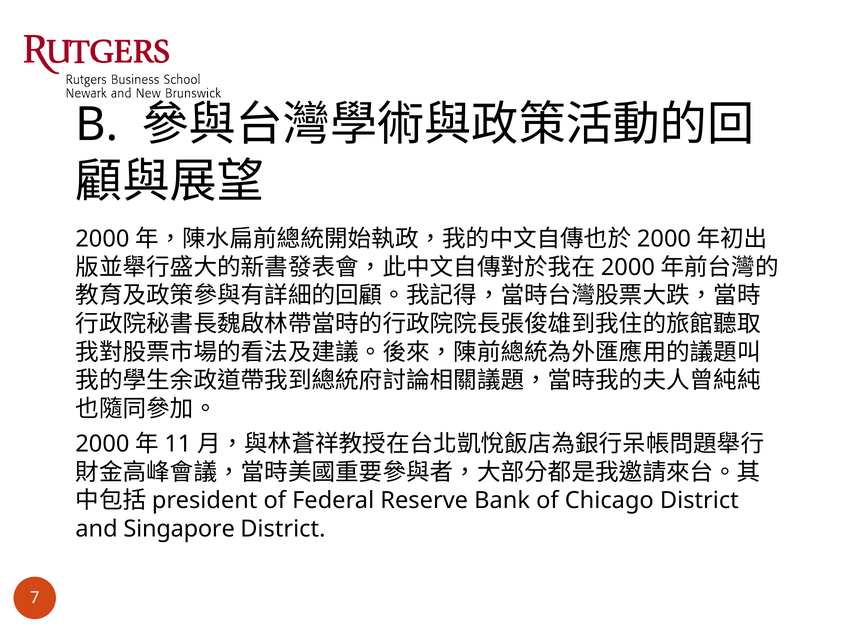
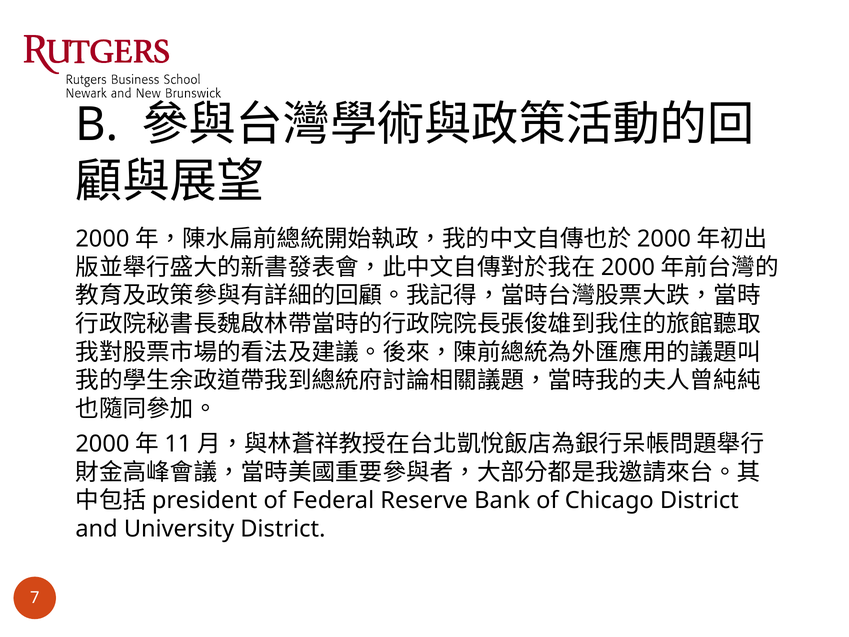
Singapore: Singapore -> University (179, 529)
